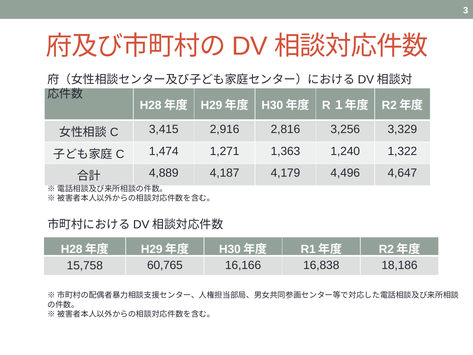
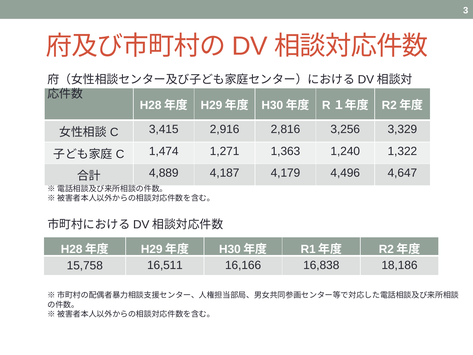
60,765: 60,765 -> 16,511 (165, 265)
